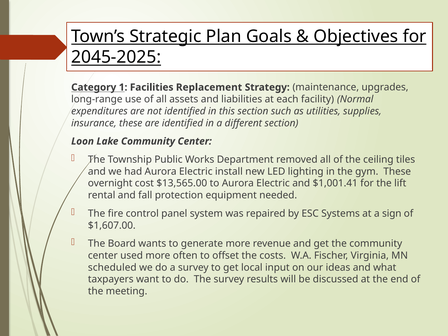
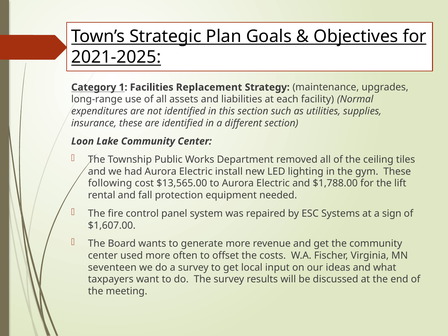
2045-2025: 2045-2025 -> 2021-2025 (116, 57)
overnight: overnight -> following (110, 183)
$1,001.41: $1,001.41 -> $1,788.00 (335, 183)
scheduled: scheduled -> seventeen (112, 267)
